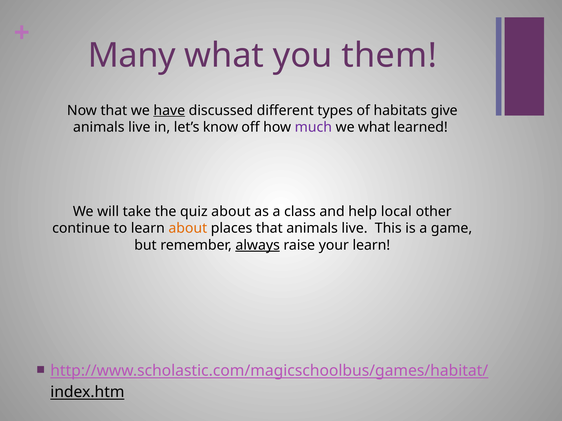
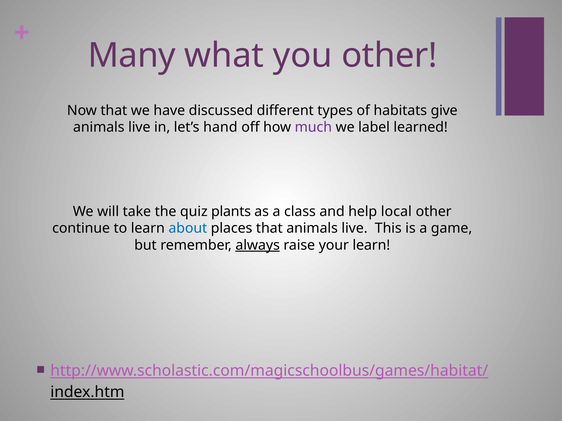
you them: them -> other (389, 56)
have underline: present -> none (169, 111)
know: know -> hand (220, 127)
we what: what -> label (374, 127)
quiz about: about -> plants (231, 212)
about colour: orange -> blue (188, 229)
